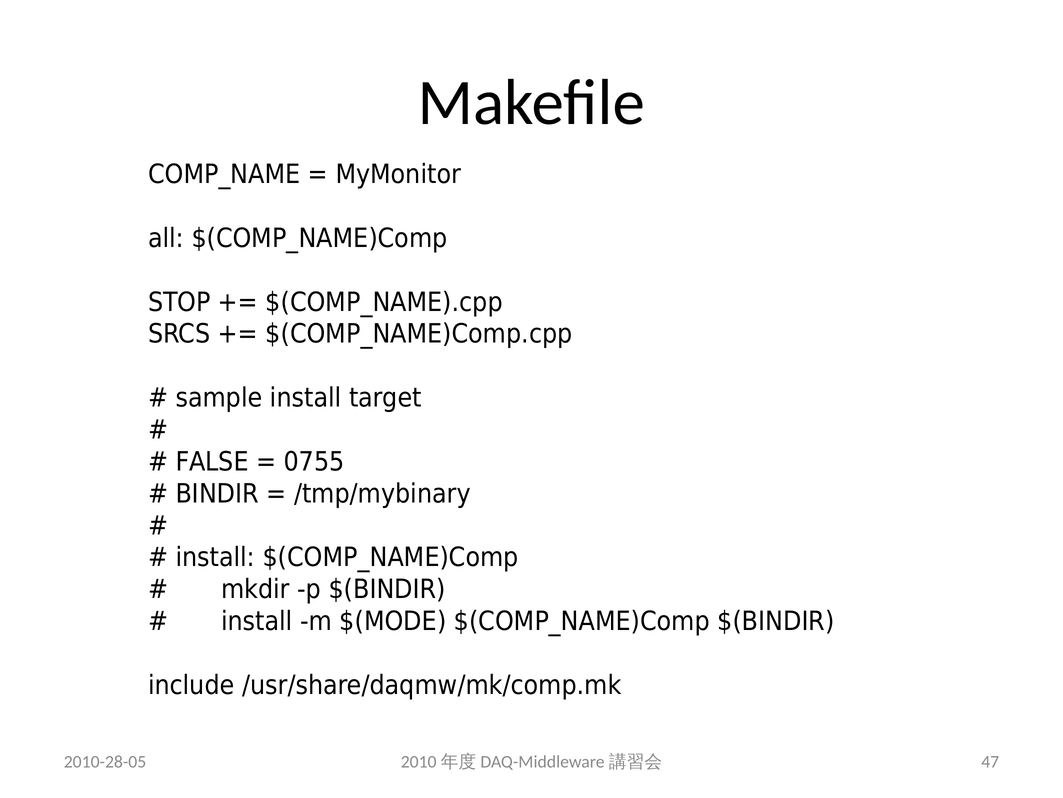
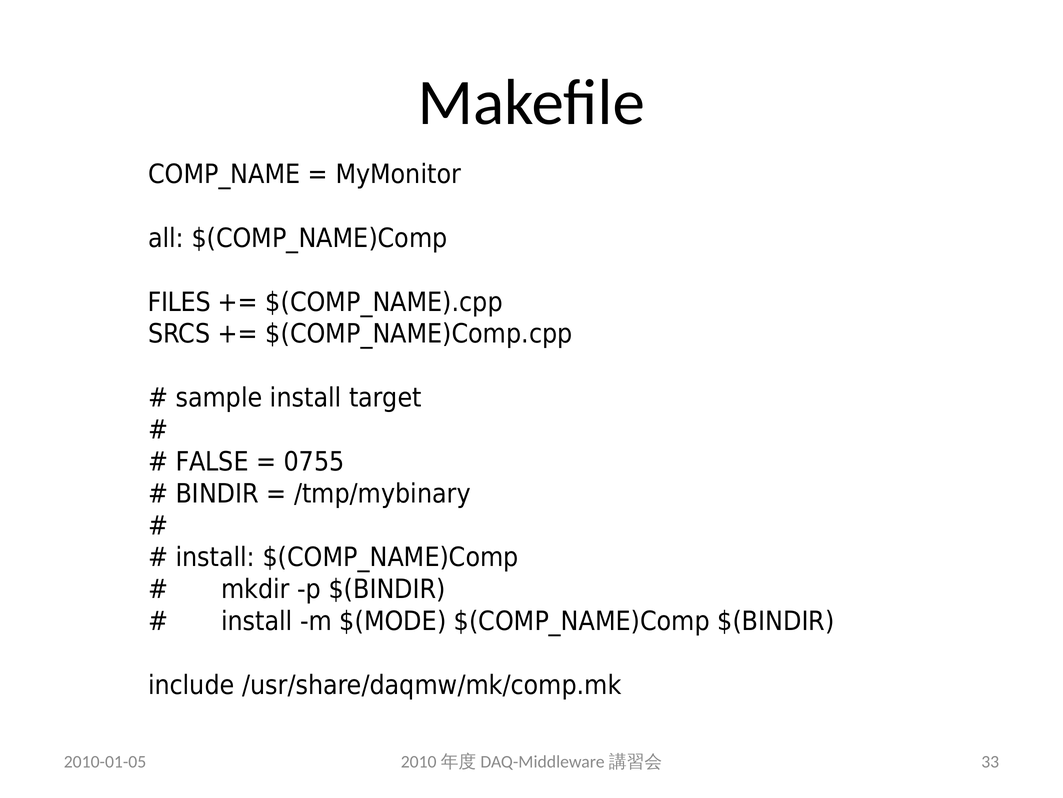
STOP: STOP -> FILES (179, 302)
2010-28-05: 2010-28-05 -> 2010-01-05 (105, 761)
47: 47 -> 33 (990, 761)
